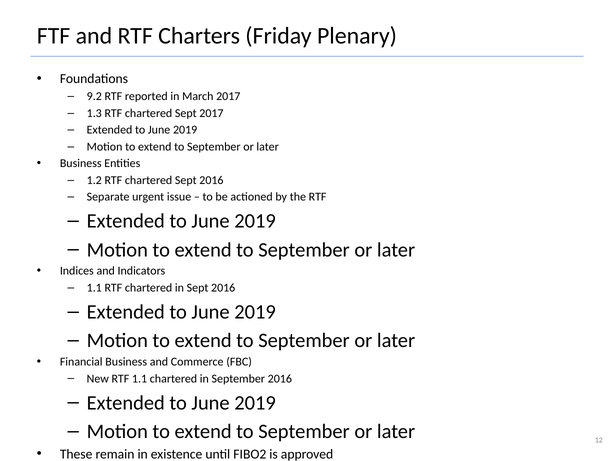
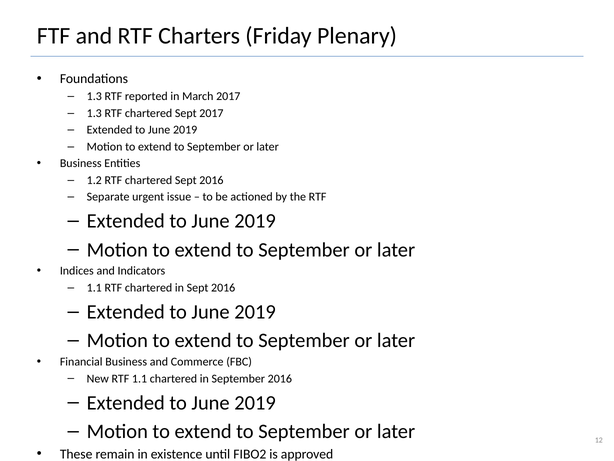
9.2: 9.2 -> 1.3 (94, 96)
